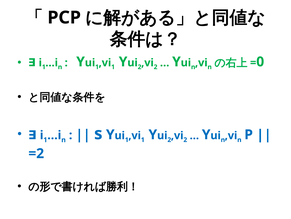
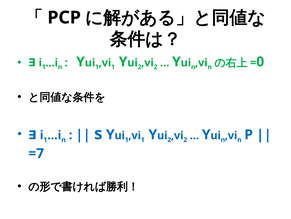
=2: =2 -> =7 (36, 153)
